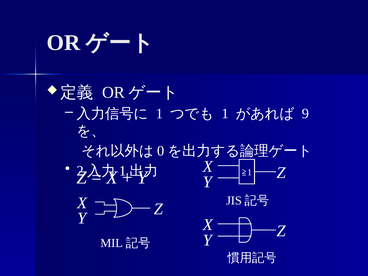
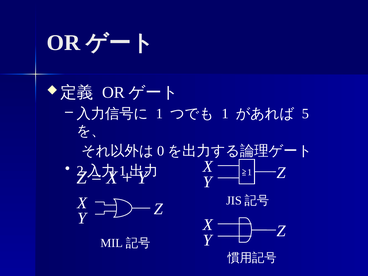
9: 9 -> 5 (306, 114)
